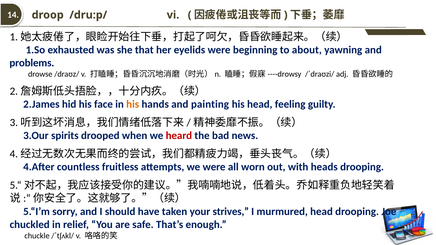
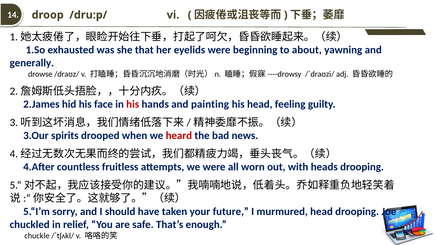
problems: problems -> generally (32, 63)
his colour: orange -> red (133, 104)
strives: strives -> future (231, 212)
